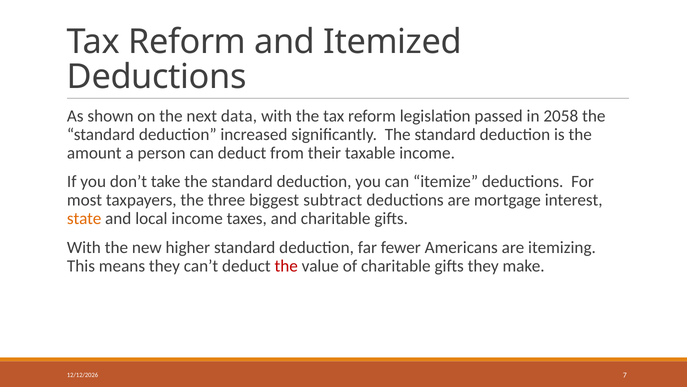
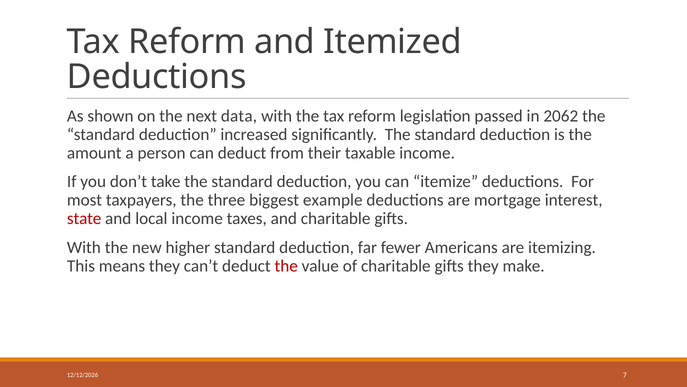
2058: 2058 -> 2062 (561, 116)
subtract: subtract -> example (333, 200)
state colour: orange -> red (84, 218)
